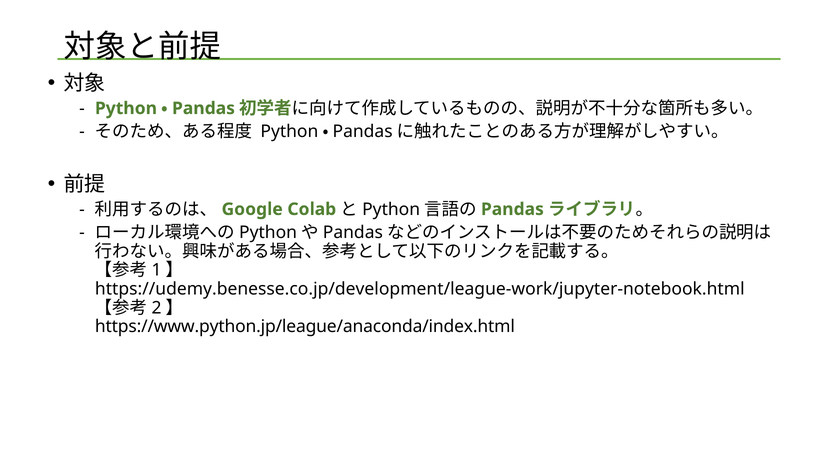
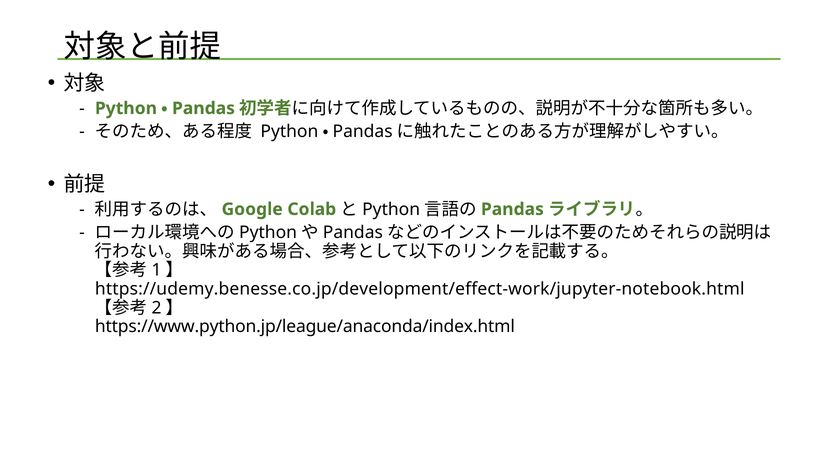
https://udemy.benesse.co.jp/development/league-work/jupyter-notebook.html: https://udemy.benesse.co.jp/development/league-work/jupyter-notebook.html -> https://udemy.benesse.co.jp/development/effect-work/jupyter-notebook.html (420, 289)
